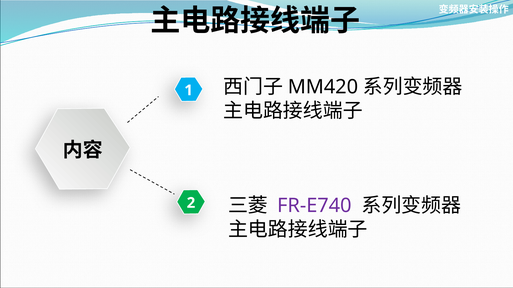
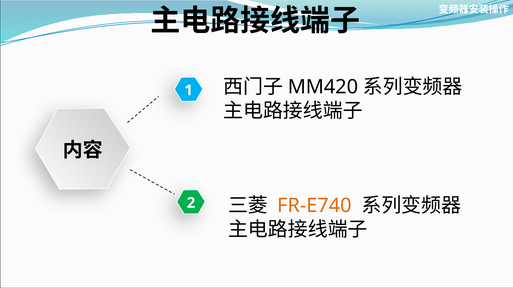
FR-E740 colour: purple -> orange (314, 206)
